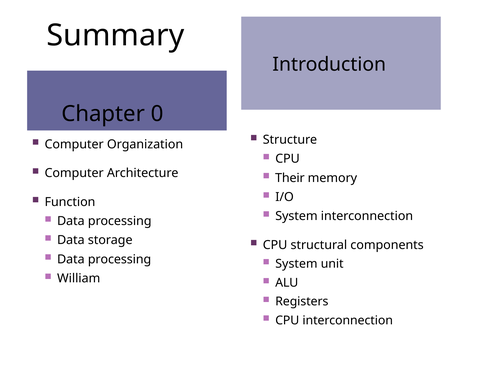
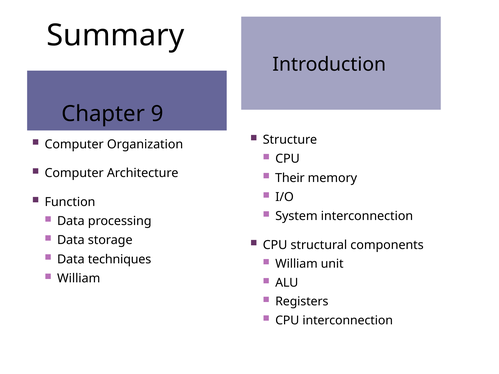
0: 0 -> 9 (157, 114)
processing: processing -> techniques (120, 259)
System: System -> William (296, 264)
